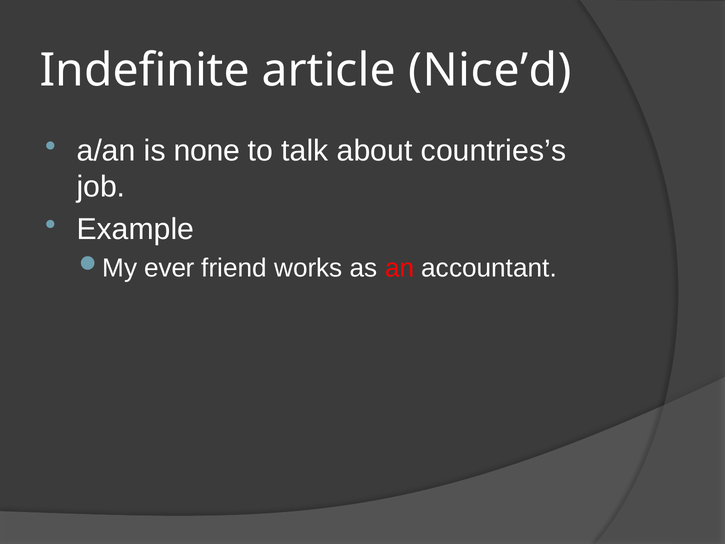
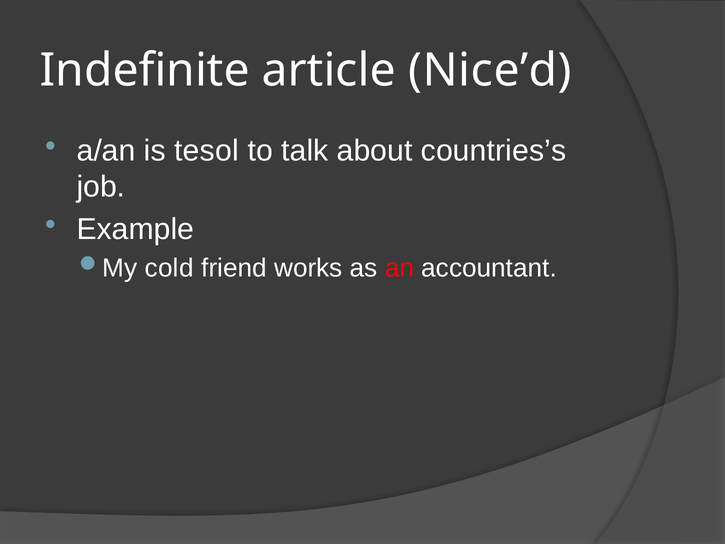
none: none -> tesol (207, 151)
ever: ever -> cold (169, 268)
